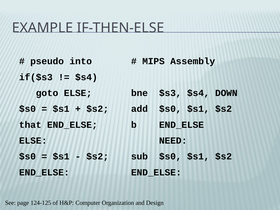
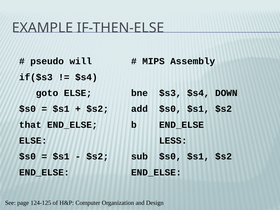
into: into -> will (81, 61)
NEED: NEED -> LESS (173, 141)
